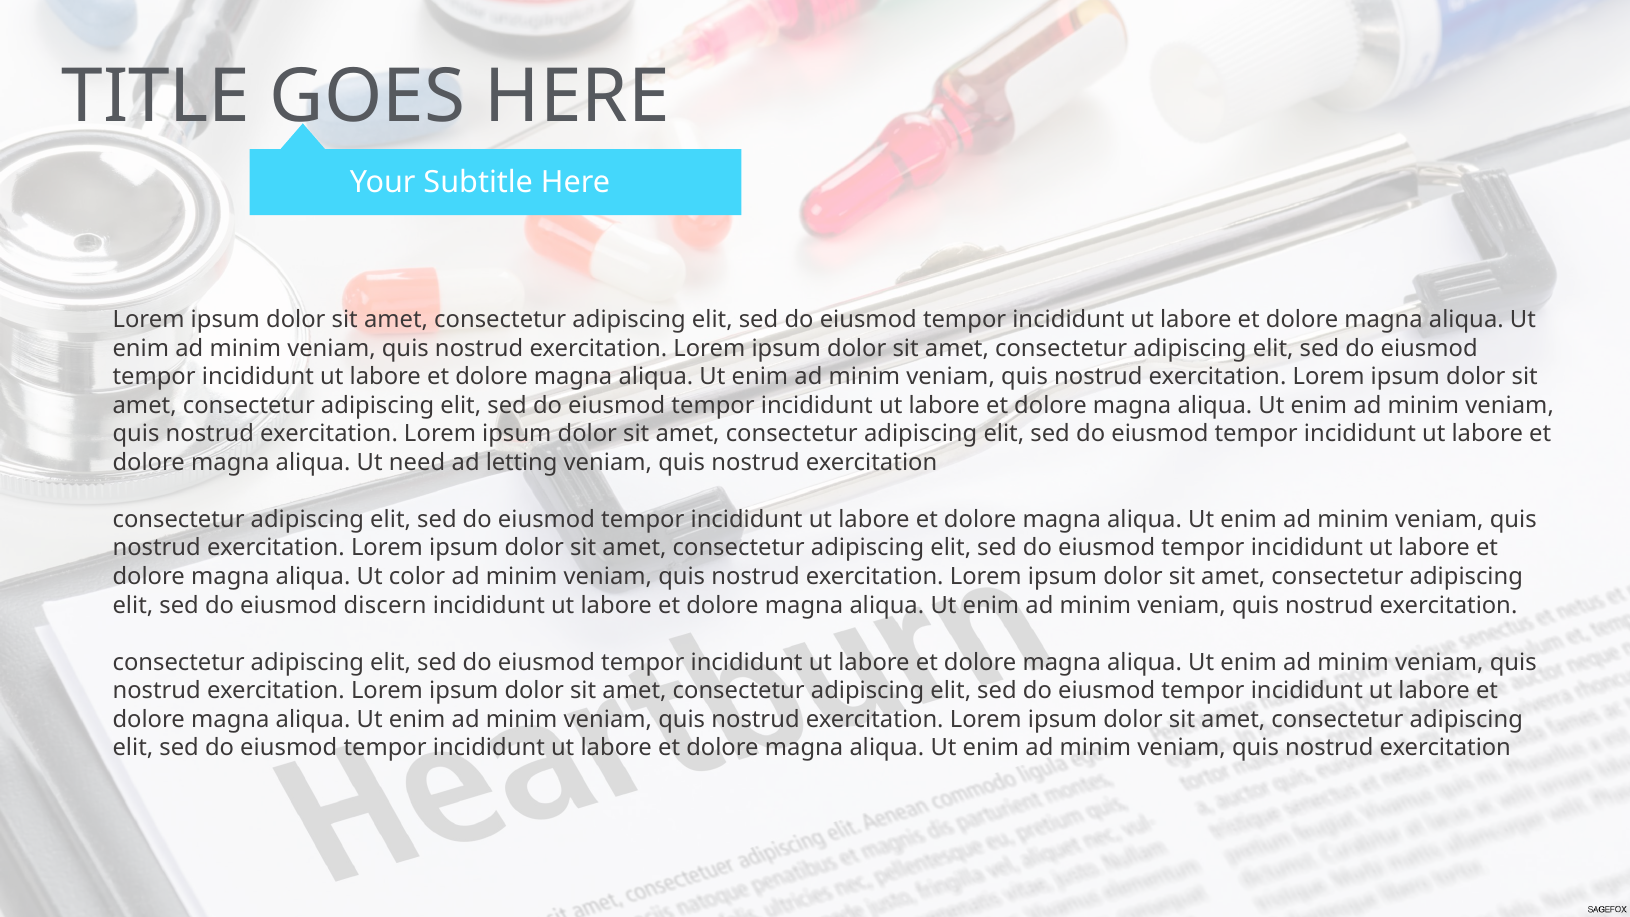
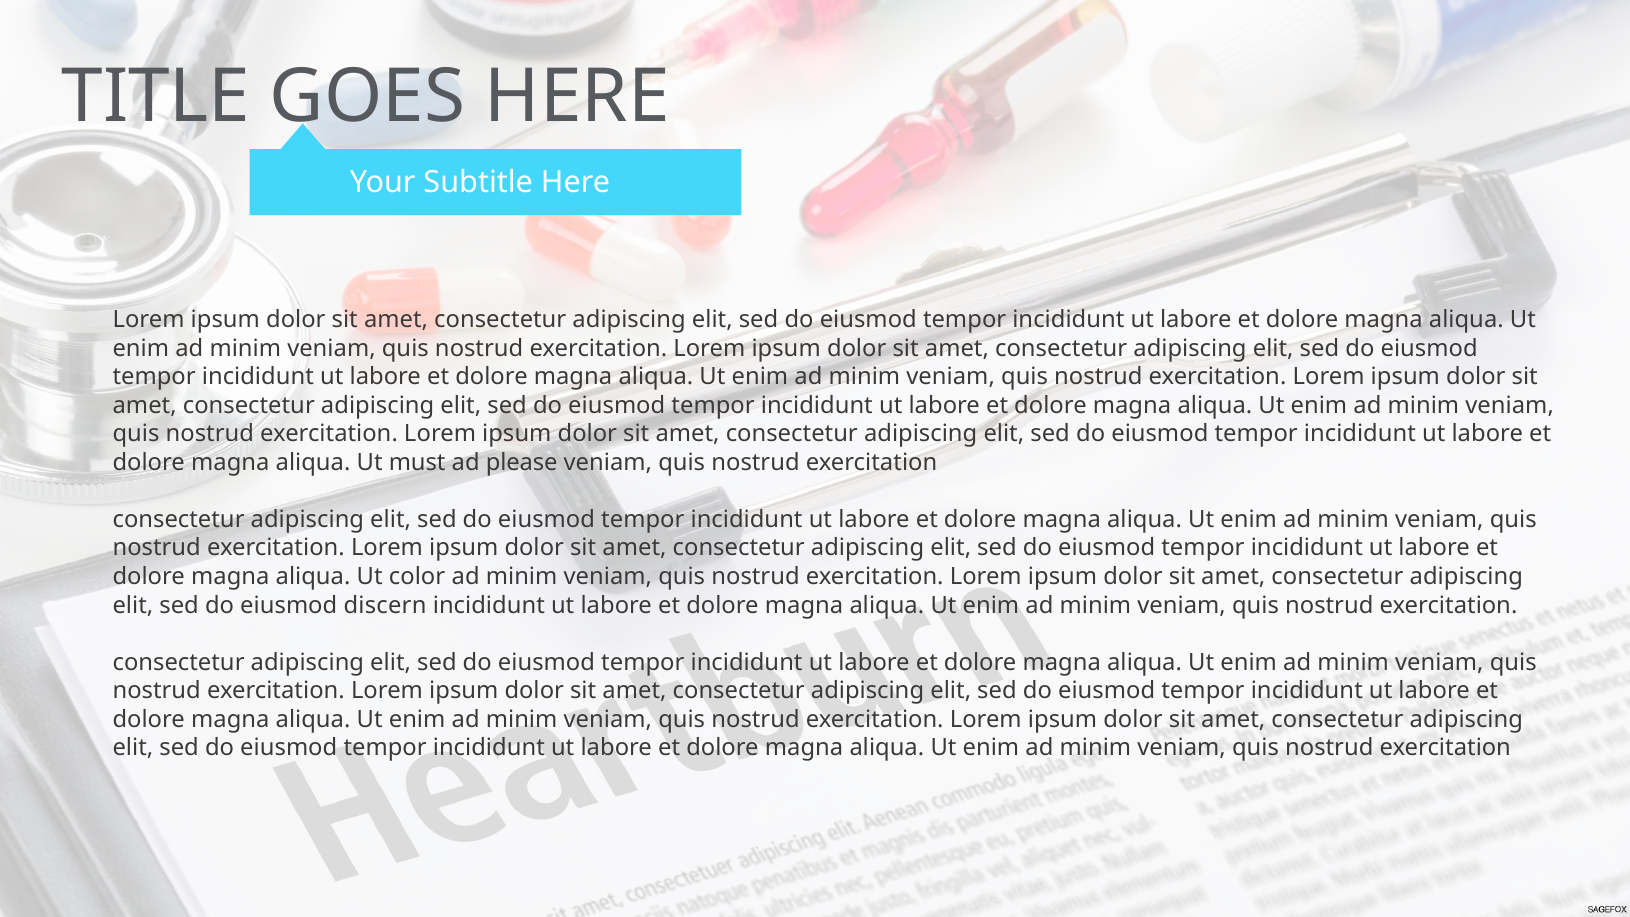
need: need -> must (417, 462)
letting: letting -> please (522, 462)
